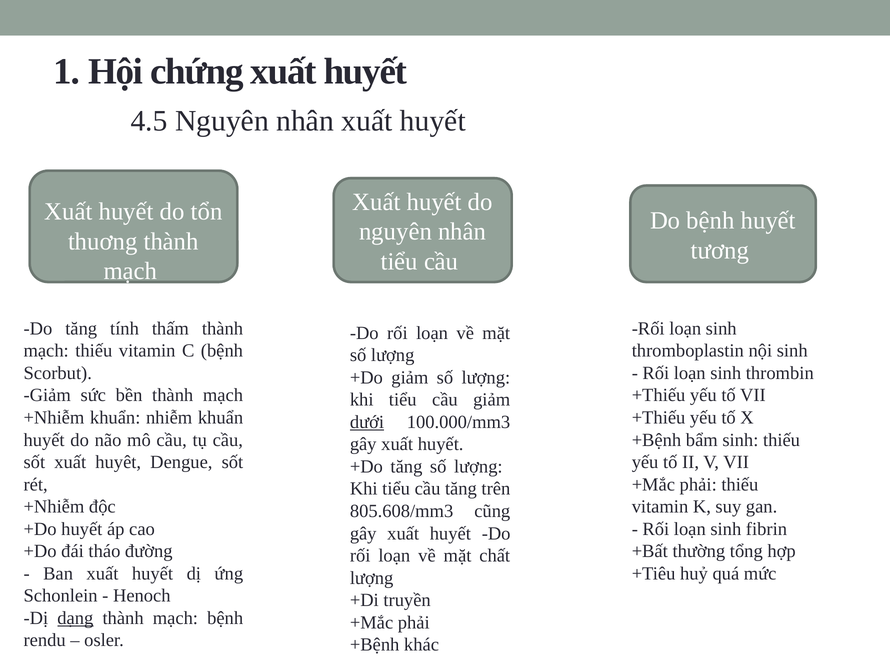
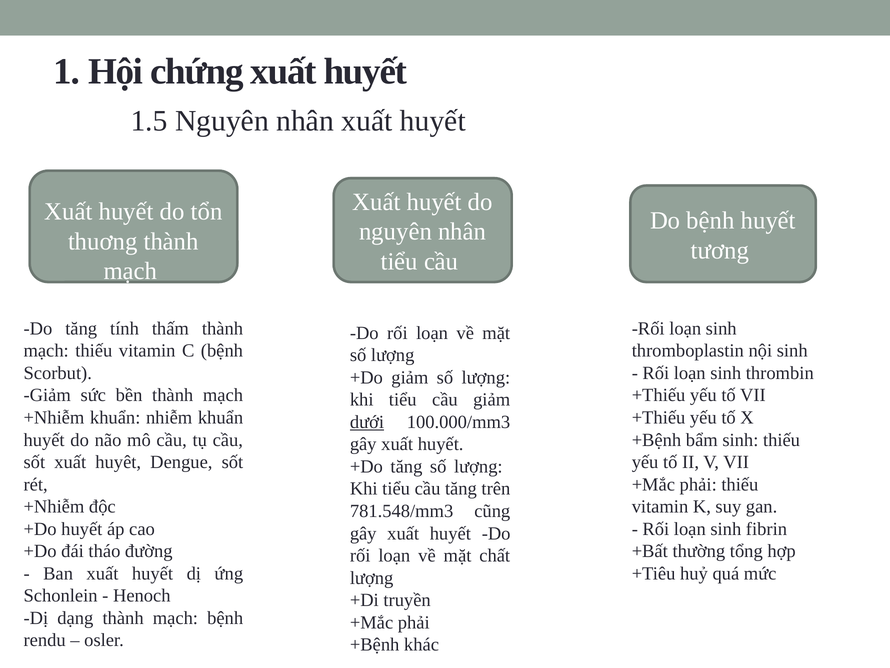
4.5: 4.5 -> 1.5 (149, 121)
805.608/mm3: 805.608/mm3 -> 781.548/mm3 (402, 511)
dạng underline: present -> none (75, 618)
